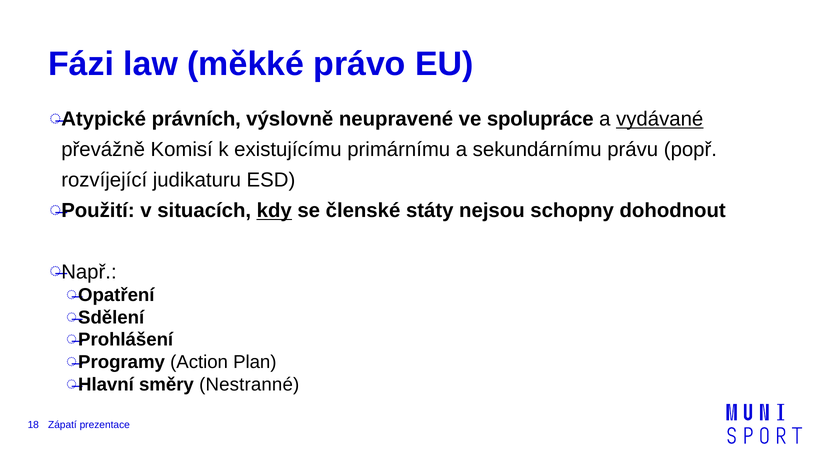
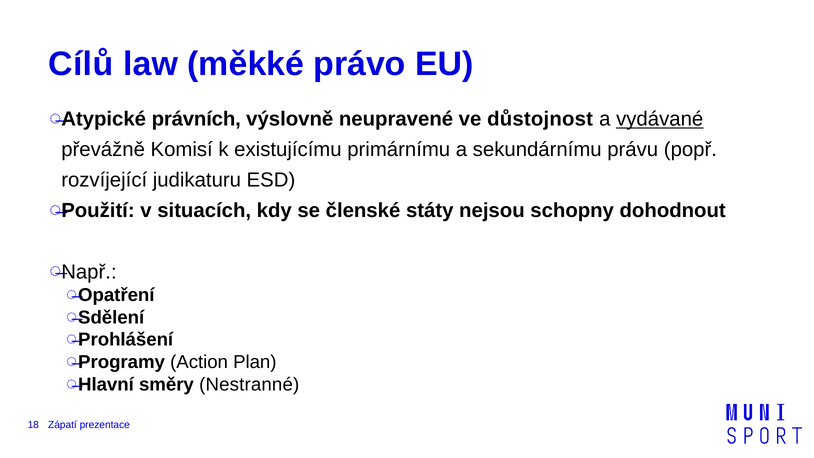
Fázi: Fázi -> Cílů (81, 64)
spolupráce: spolupráce -> důstojnost (540, 119)
kdy underline: present -> none (274, 211)
